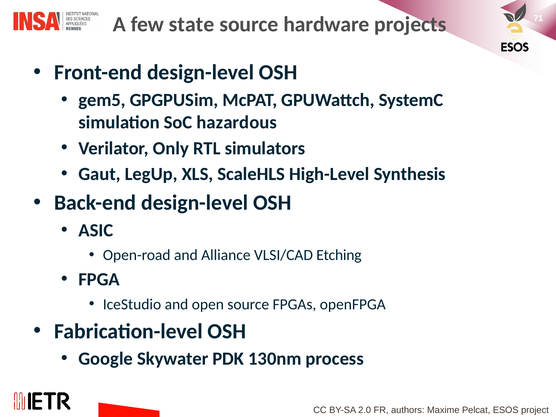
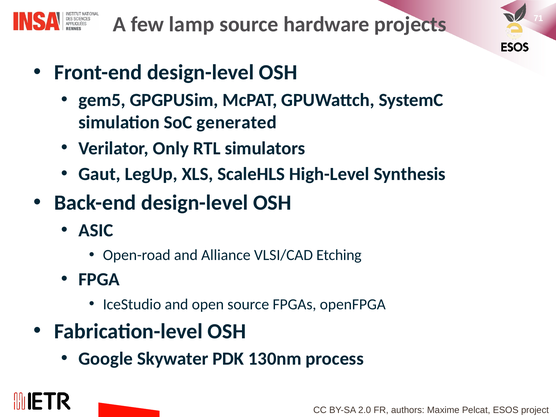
state: state -> lamp (192, 24)
hazardous: hazardous -> generated (237, 122)
